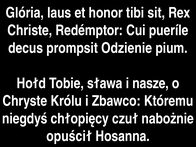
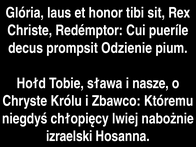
czuł: czuł -> lwiej (125, 119)
opuścił: opuścił -> izraelski (69, 136)
